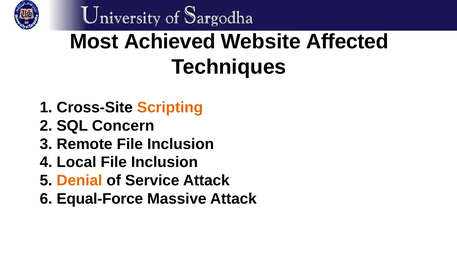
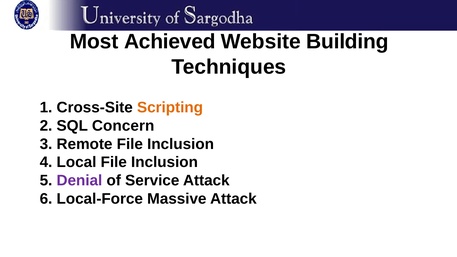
Affected: Affected -> Building (347, 42)
Denial colour: orange -> purple (79, 181)
Equal-Force: Equal-Force -> Local-Force (100, 199)
